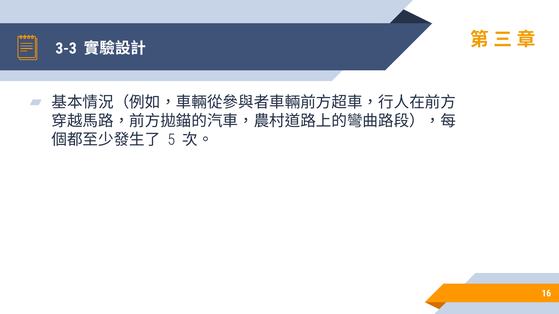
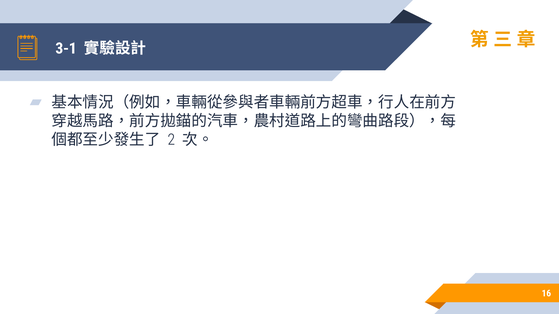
3-3: 3-3 -> 3-1 (66, 48)
5: 5 -> 2 (171, 140)
